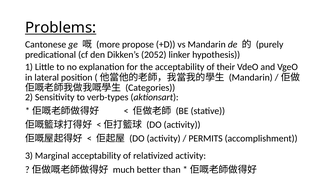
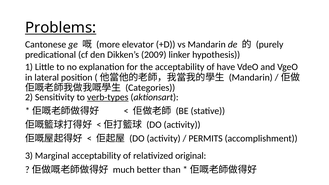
propose: propose -> elevator (138, 44)
2052: 2052 -> 2009 (154, 55)
their: their -> have (226, 67)
verb-types underline: none -> present (108, 97)
relativized activity: activity -> original (191, 156)
